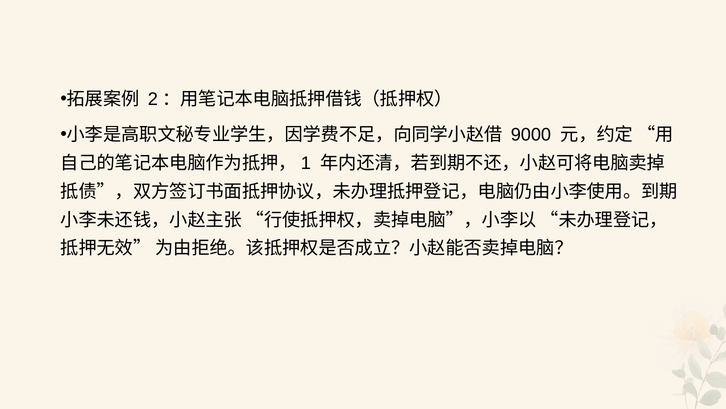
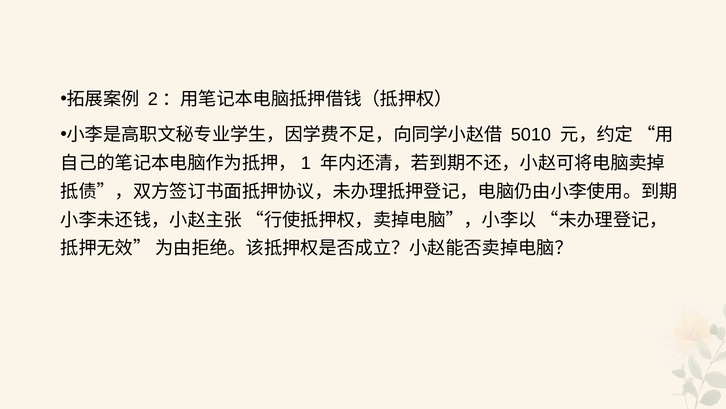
9000: 9000 -> 5010 (531, 135)
